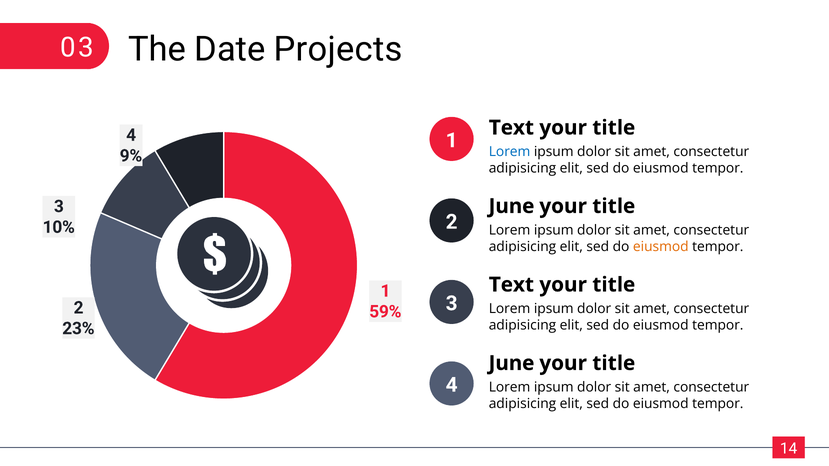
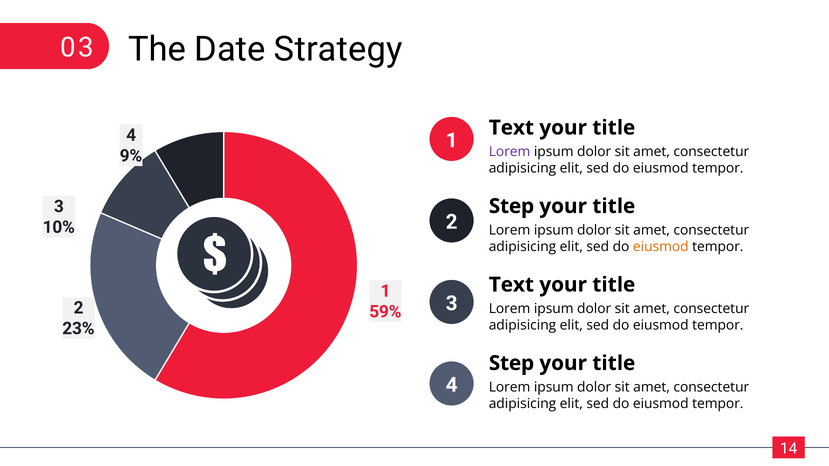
Projects: Projects -> Strategy (338, 49)
Lorem colour: blue -> purple (510, 152)
June: June -> Step (511, 206)
June: June -> Step (511, 363)
